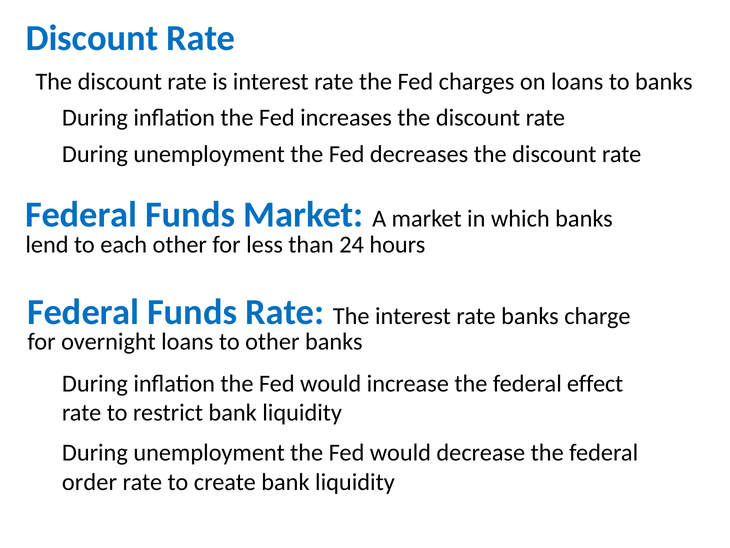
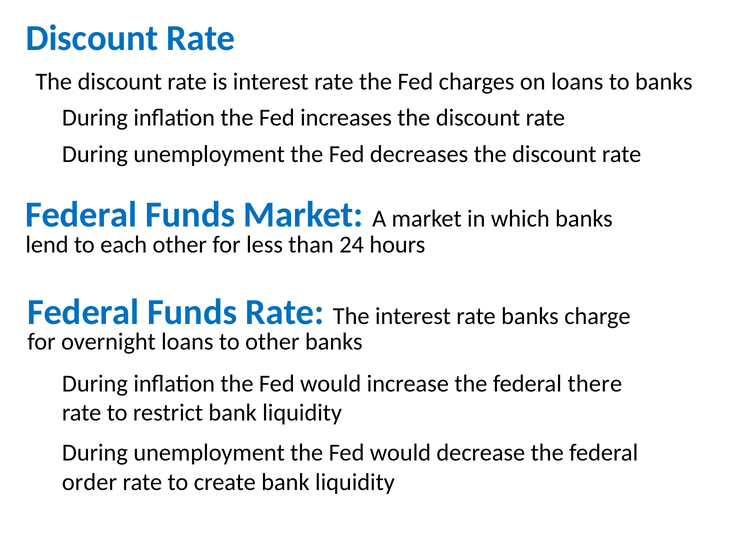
effect: effect -> there (595, 383)
